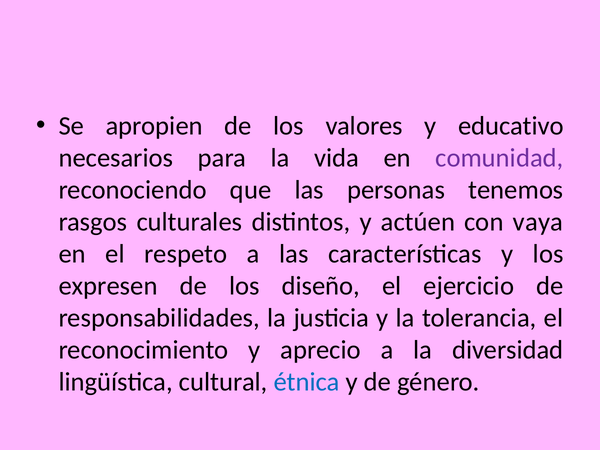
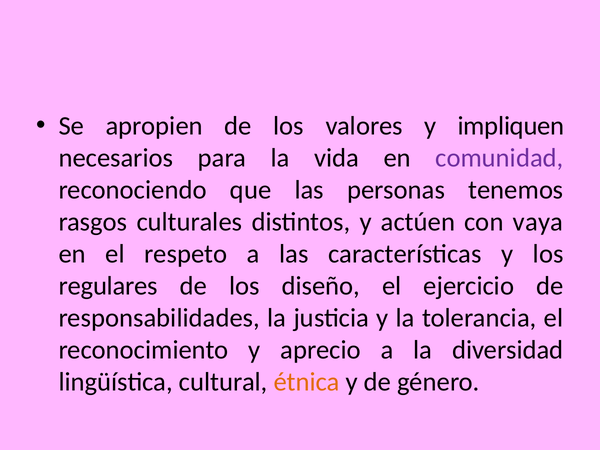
educativo: educativo -> impliquen (511, 126)
expresen: expresen -> regulares (108, 286)
étnica colour: blue -> orange (307, 382)
